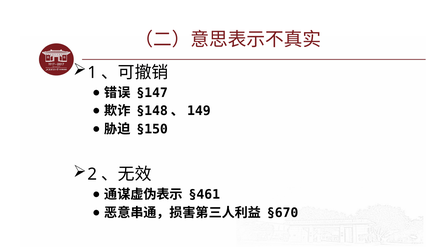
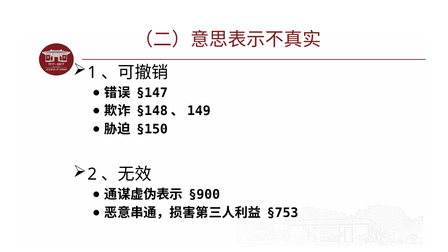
§461: §461 -> §900 (204, 195)
§670: §670 -> §753 (283, 213)
